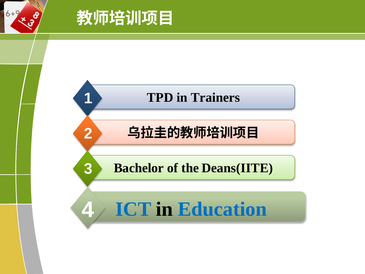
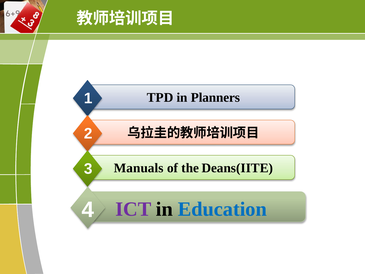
Trainers: Trainers -> Planners (215, 98)
Bachelor: Bachelor -> Manuals (139, 168)
ICT colour: blue -> purple (133, 209)
